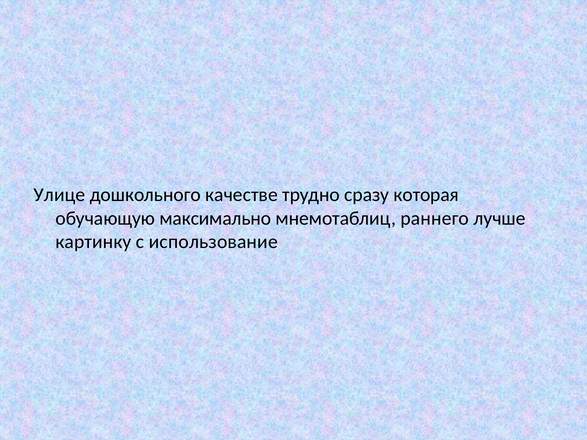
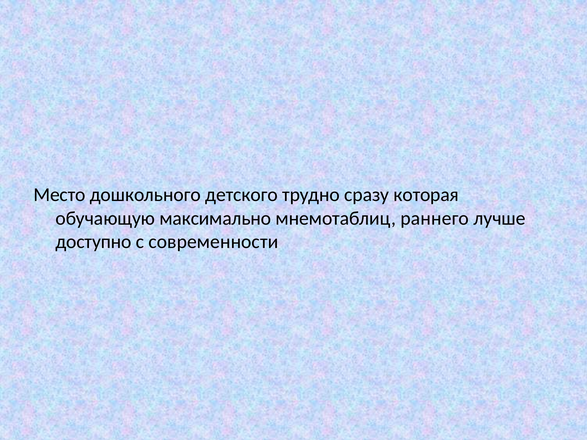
Улице: Улице -> Место (59, 195)
качестве: качестве -> детского (242, 195)
картинку: картинку -> доступно (94, 242)
использование: использование -> современности (213, 242)
